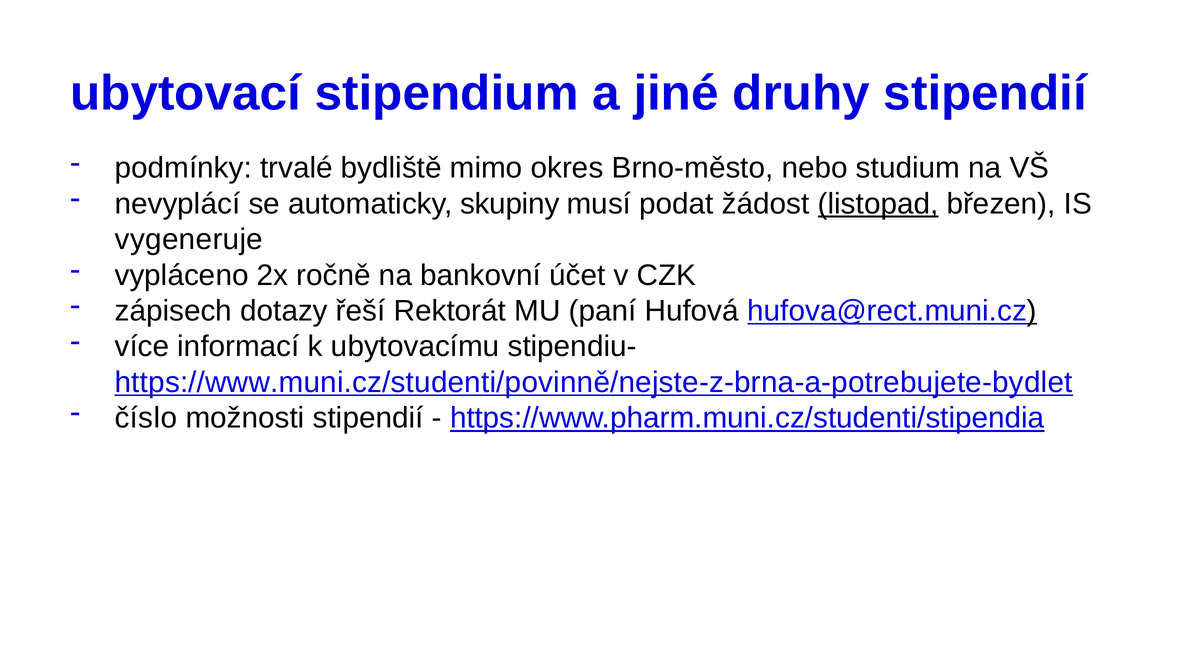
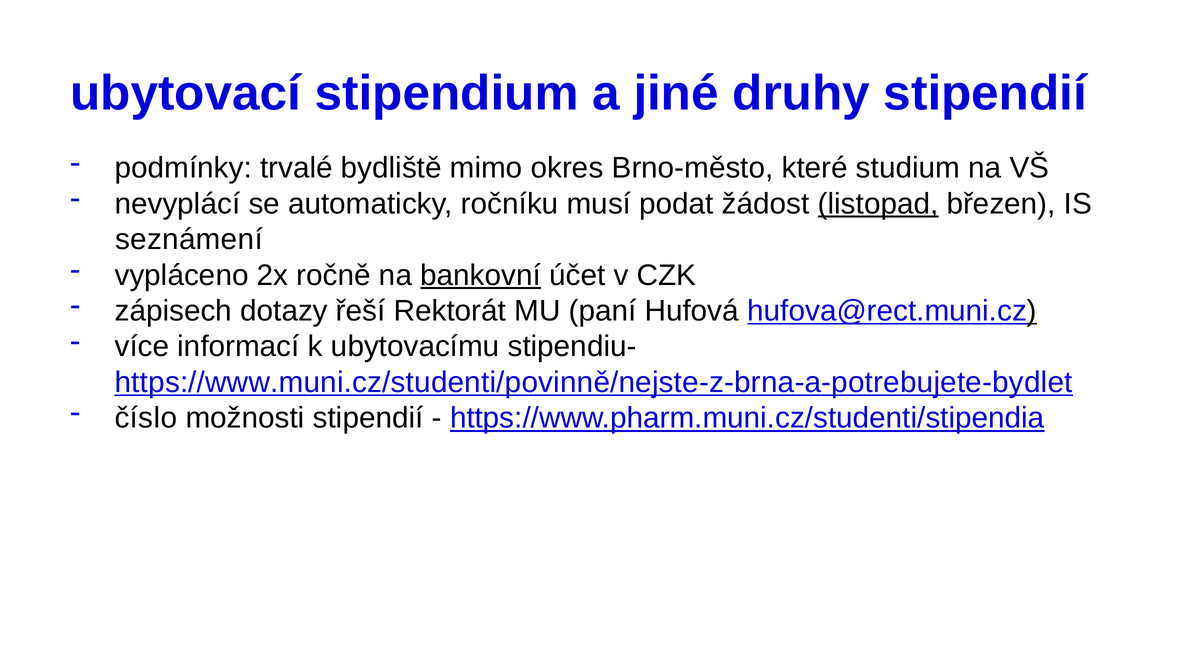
nebo: nebo -> které (815, 168)
skupiny: skupiny -> ročníku (510, 204)
vygeneruje: vygeneruje -> seznámení (189, 239)
bankovní underline: none -> present (481, 275)
